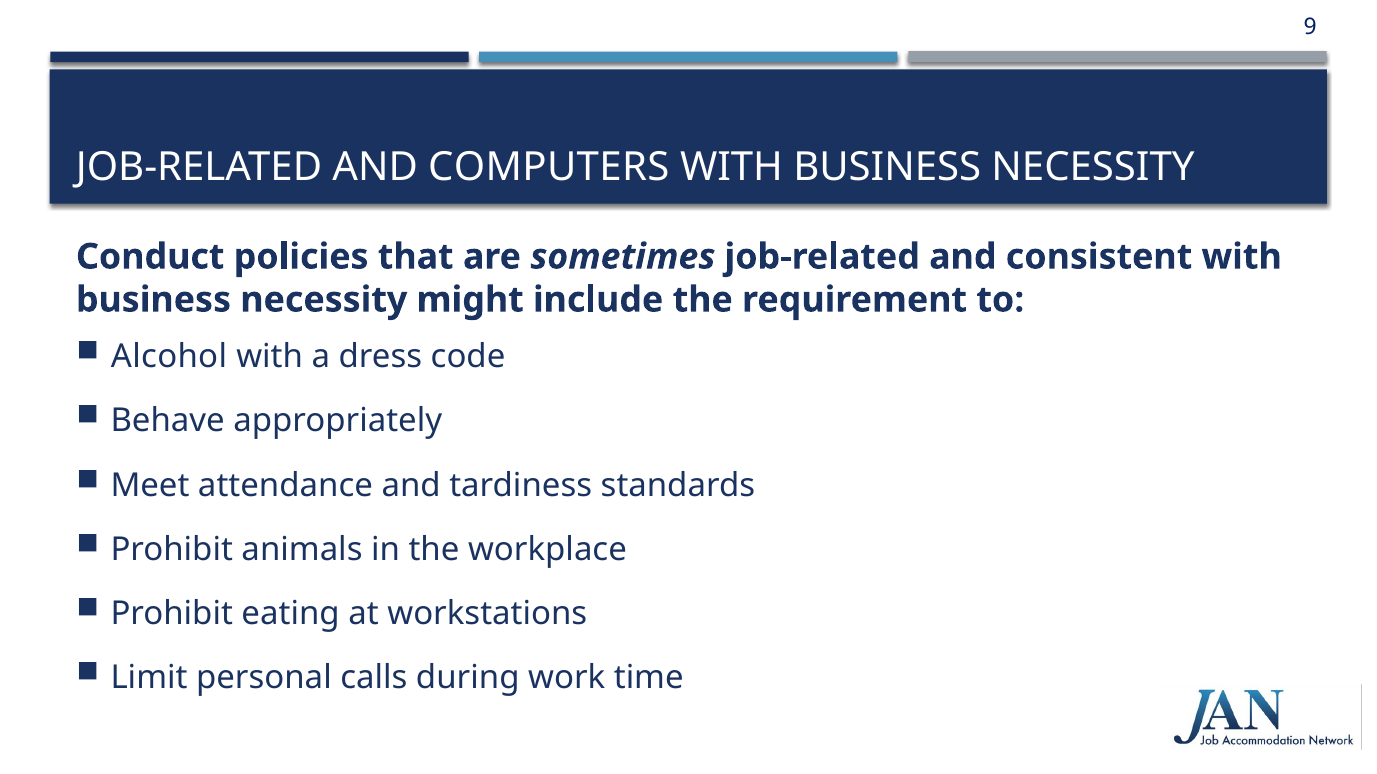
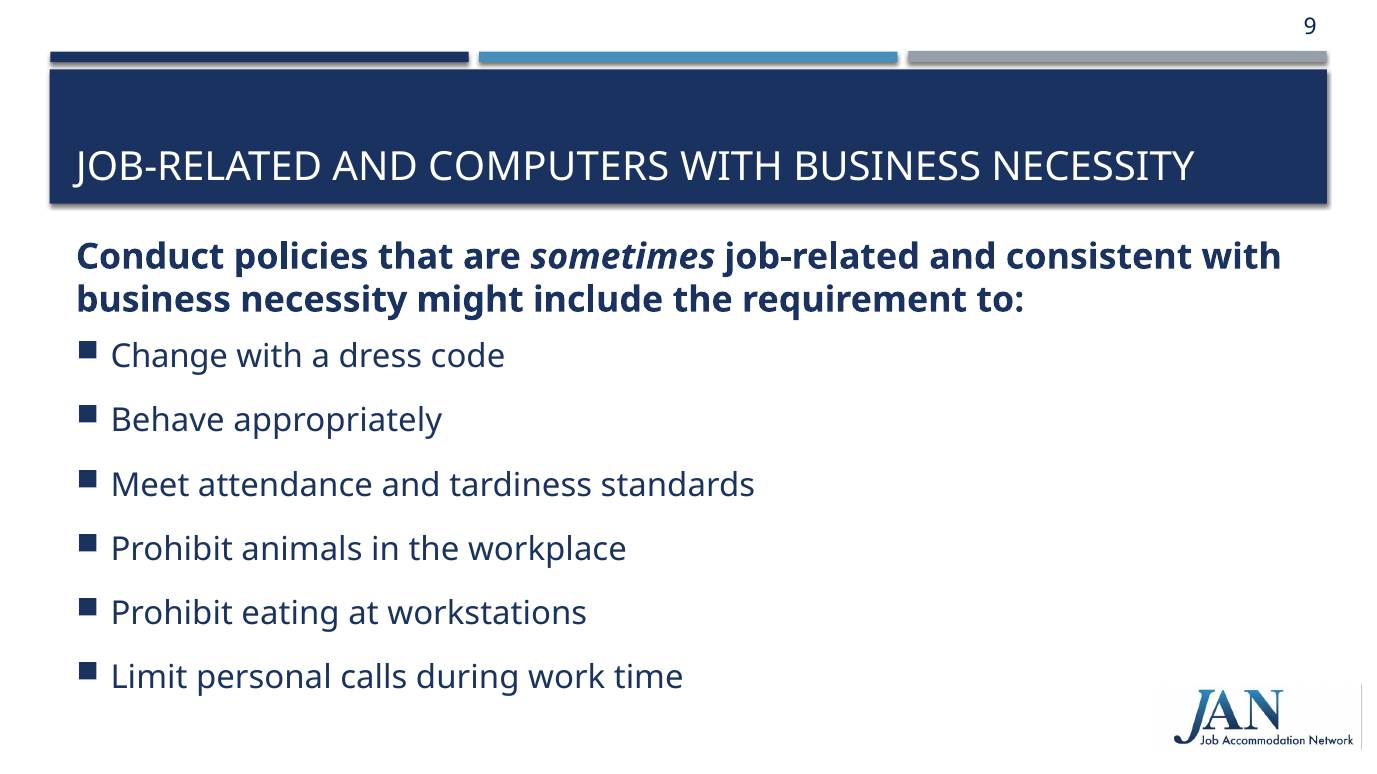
Alcohol: Alcohol -> Change (169, 357)
